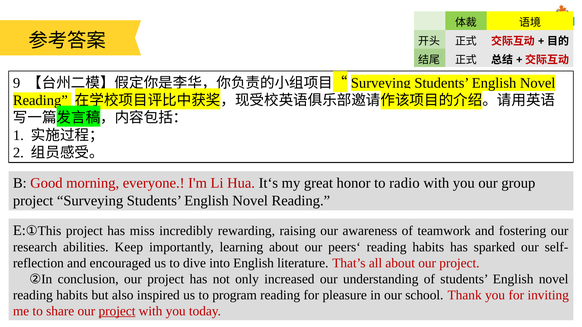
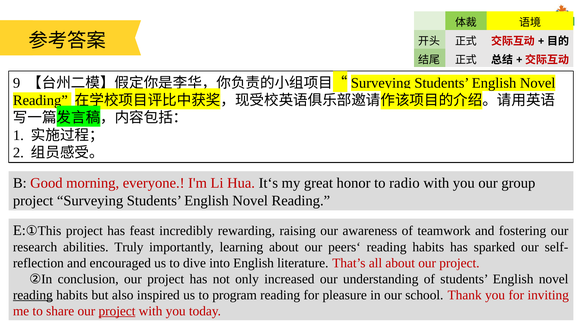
miss: miss -> feast (142, 231)
Keep: Keep -> Truly (129, 247)
reading underline: none -> present (33, 295)
